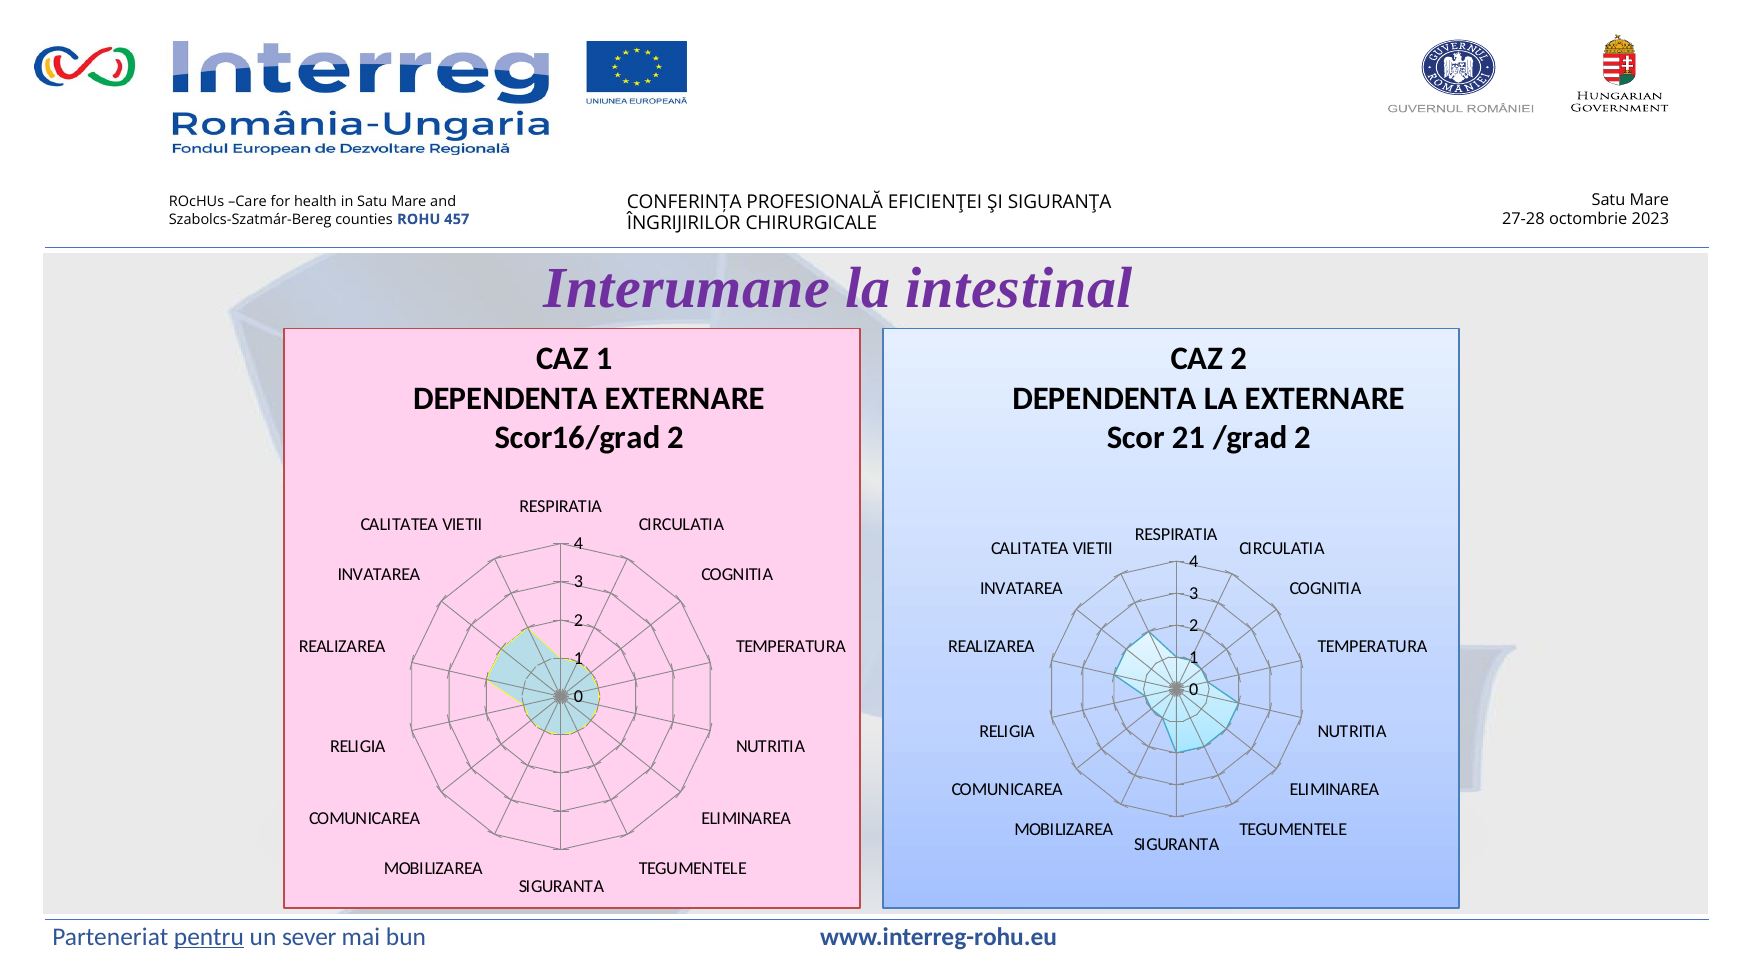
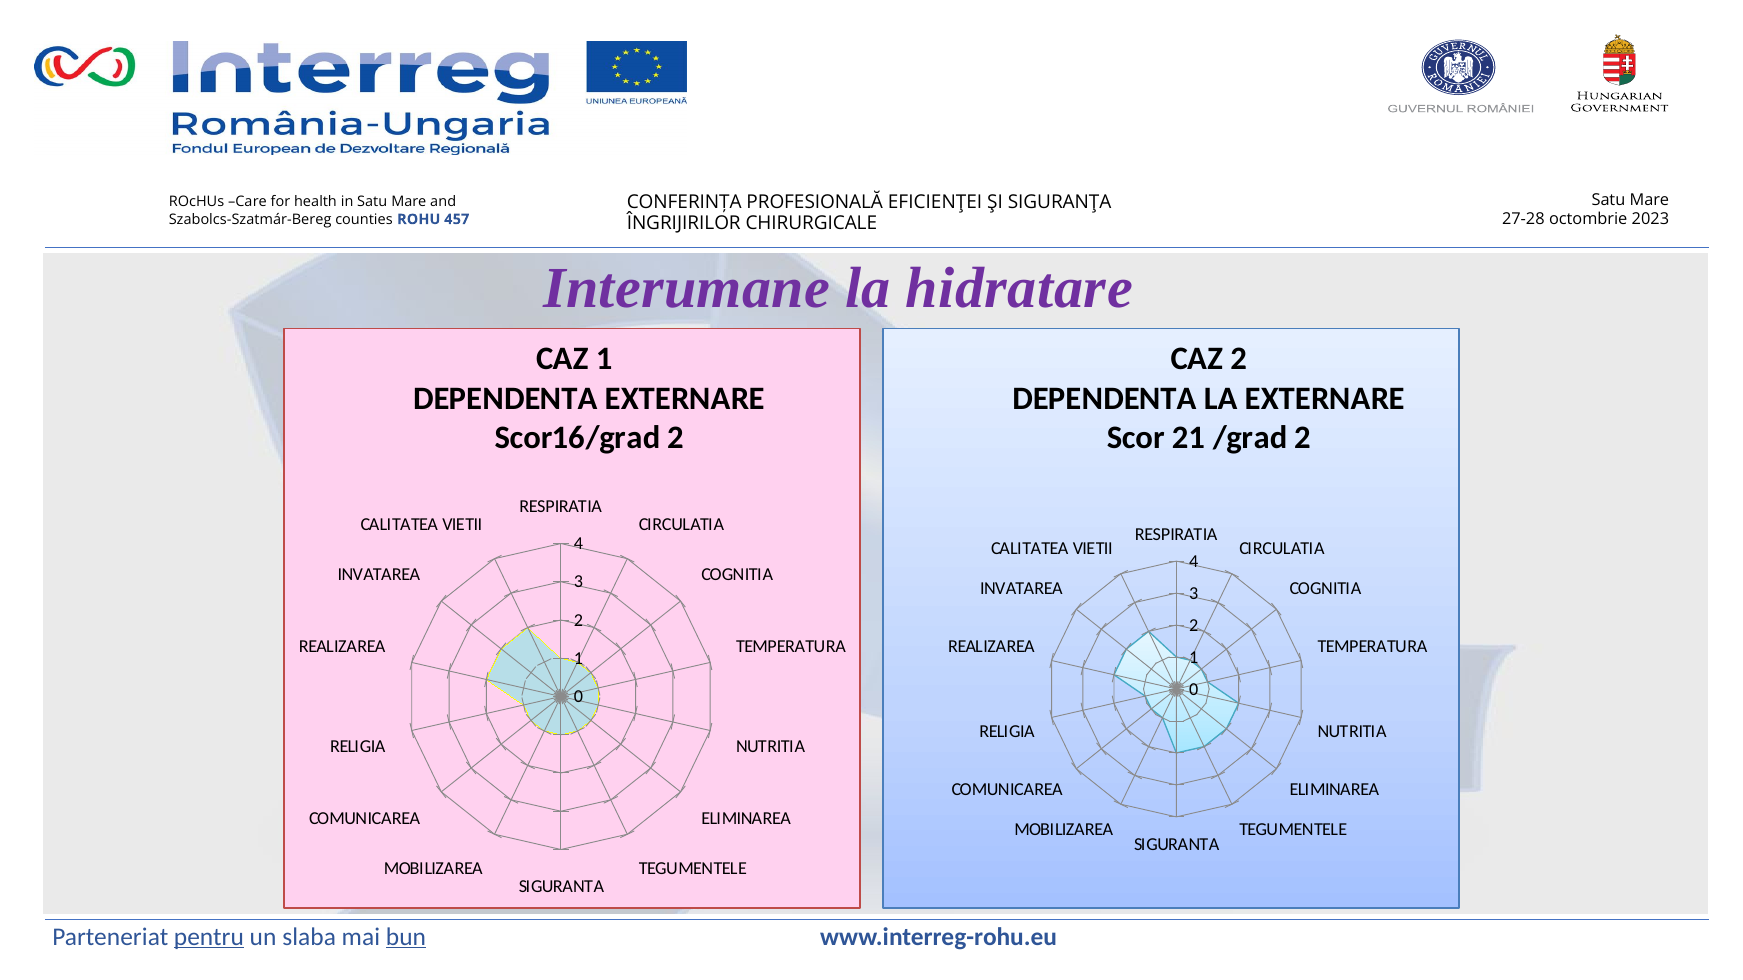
intestinal: intestinal -> hidratare (1019, 289)
sever: sever -> slaba (309, 937)
bun underline: none -> present (406, 937)
